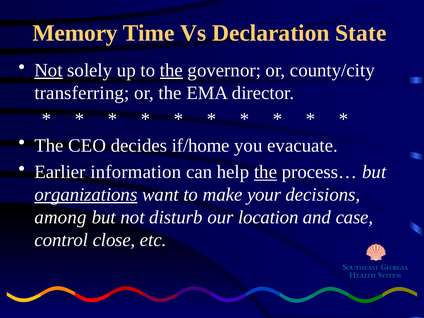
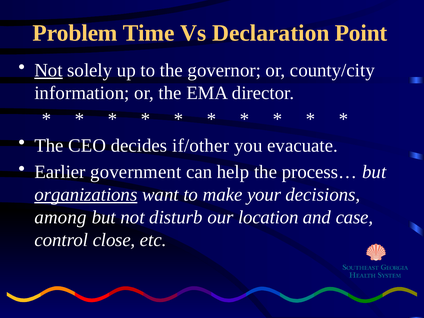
Memory: Memory -> Problem (75, 33)
State: State -> Point (361, 33)
the underline: present -> none (171, 70)
transferring: transferring -> information (82, 93)
if/home: if/home -> if/other (201, 146)
information: information -> government (136, 172)
the underline: present -> none (266, 172)
